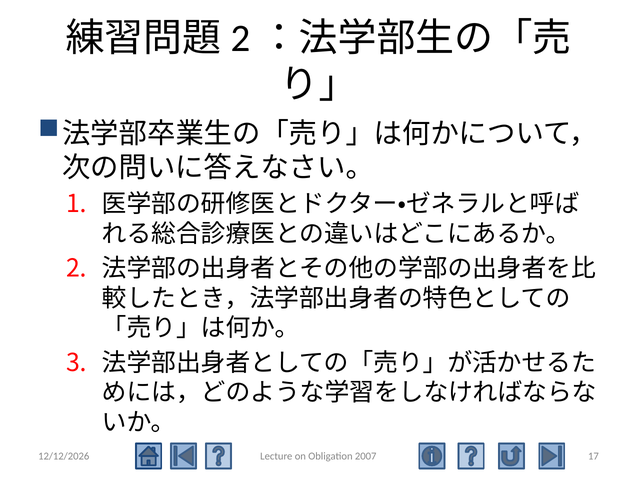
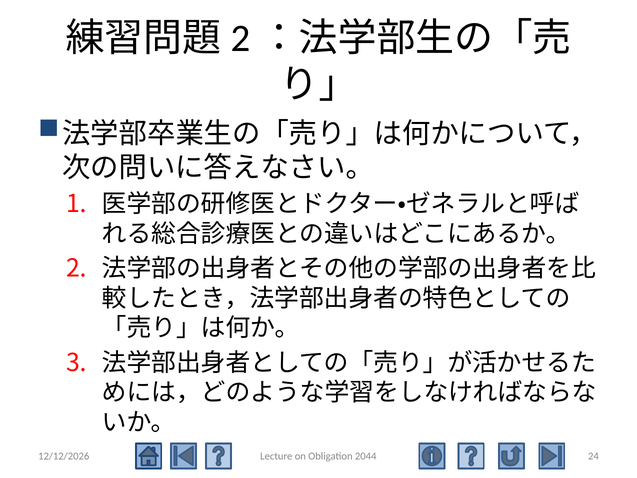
2007: 2007 -> 2044 (366, 456)
17: 17 -> 24 (593, 456)
